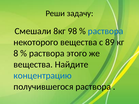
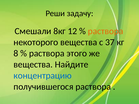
98: 98 -> 12 (72, 31)
раствора colour: blue -> orange (106, 31)
89: 89 -> 37 (110, 42)
